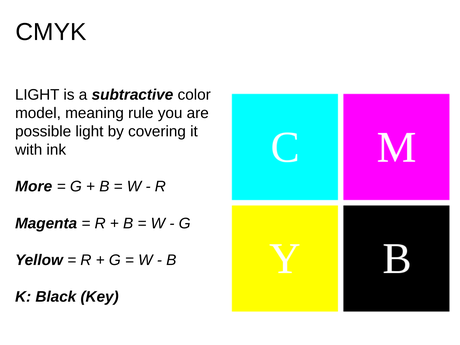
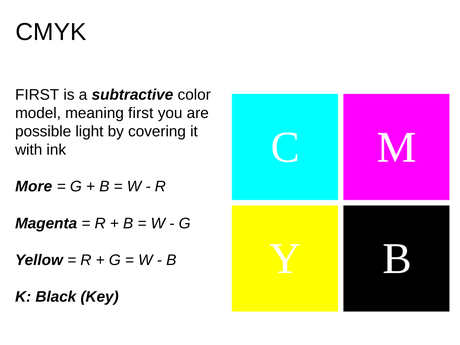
LIGHT: LIGHT -> FIRST (37, 95)
meaning rule: rule -> first (141, 113)
